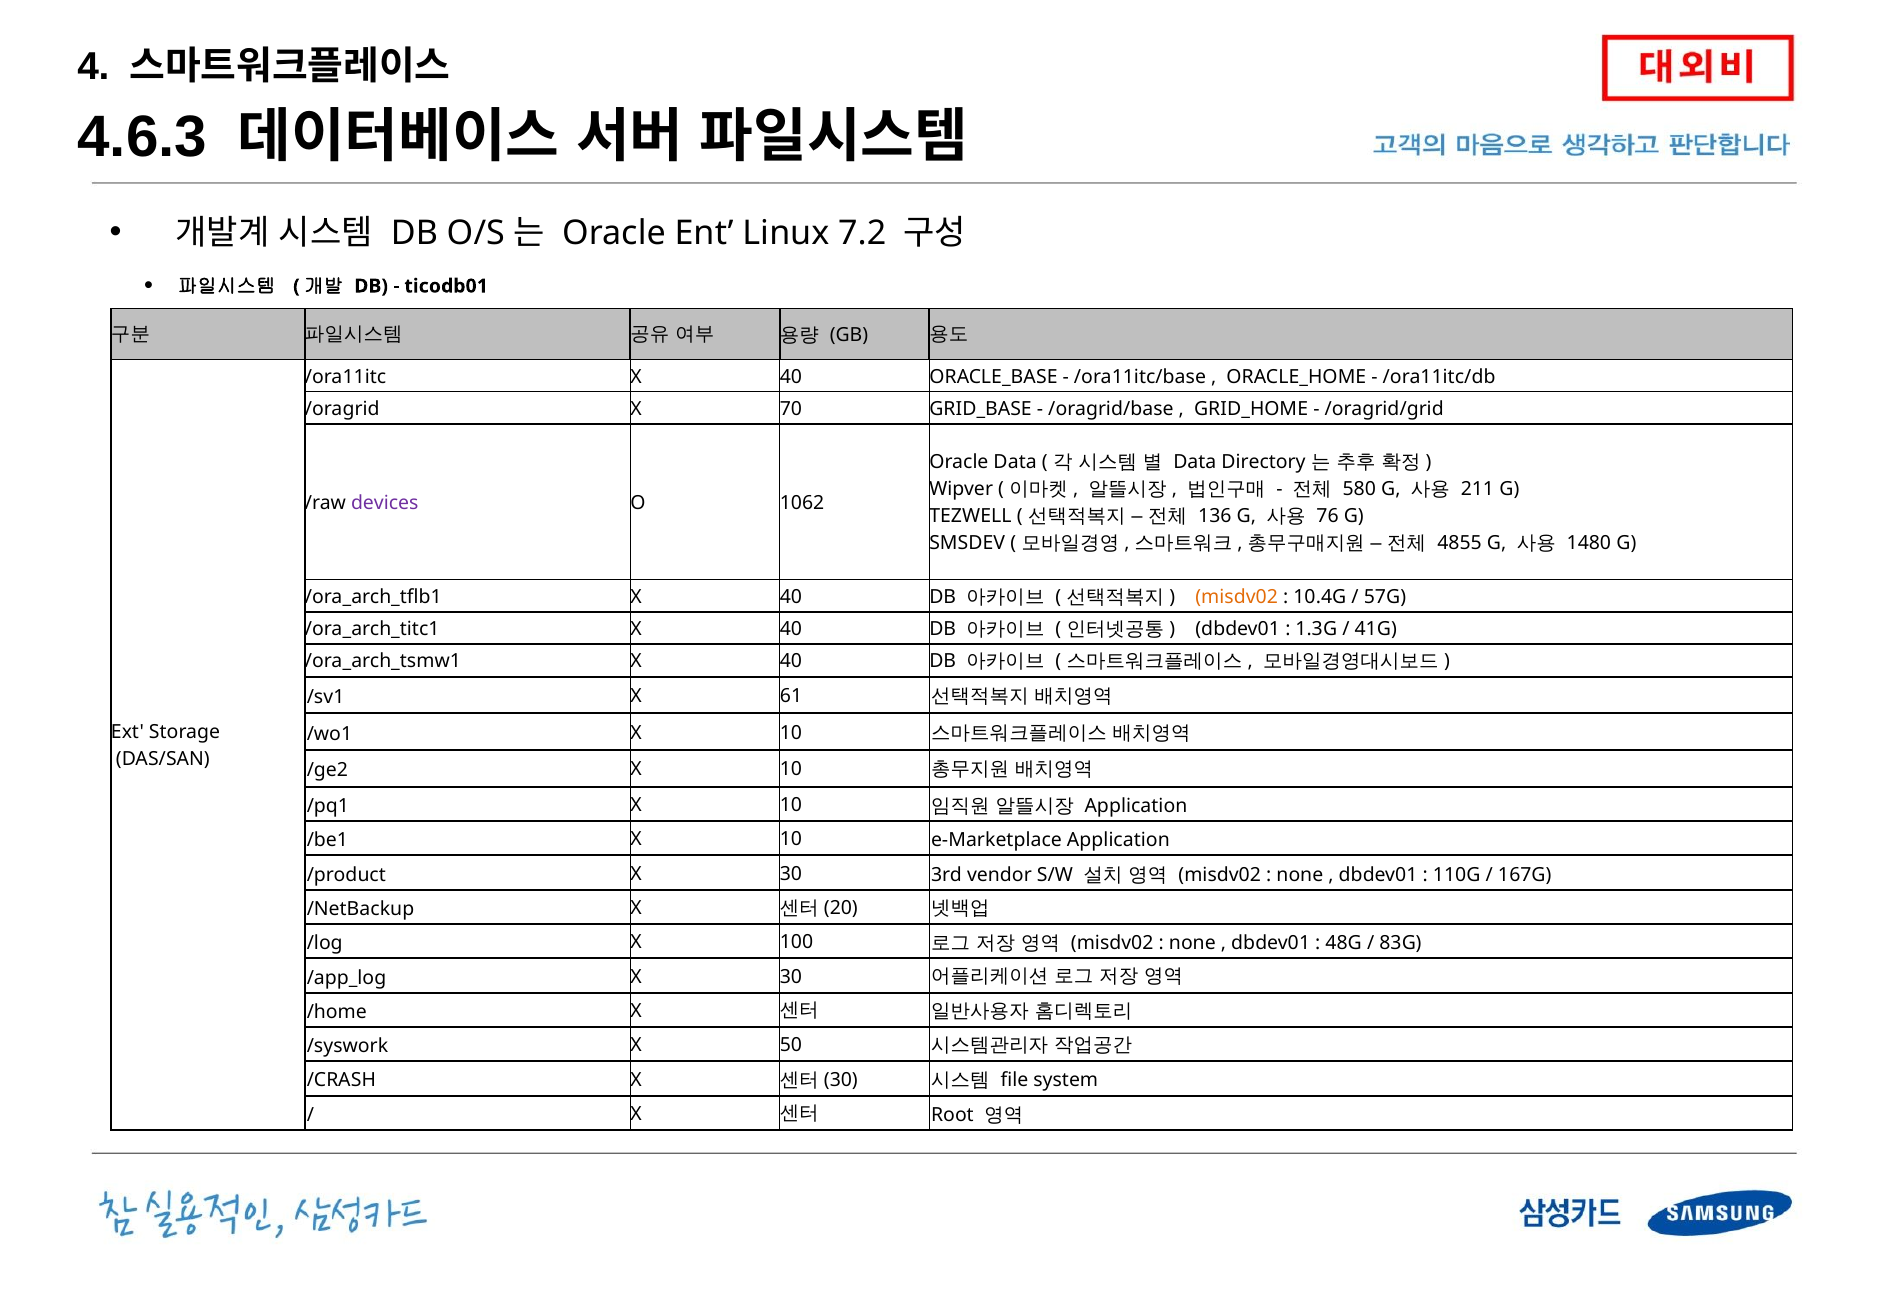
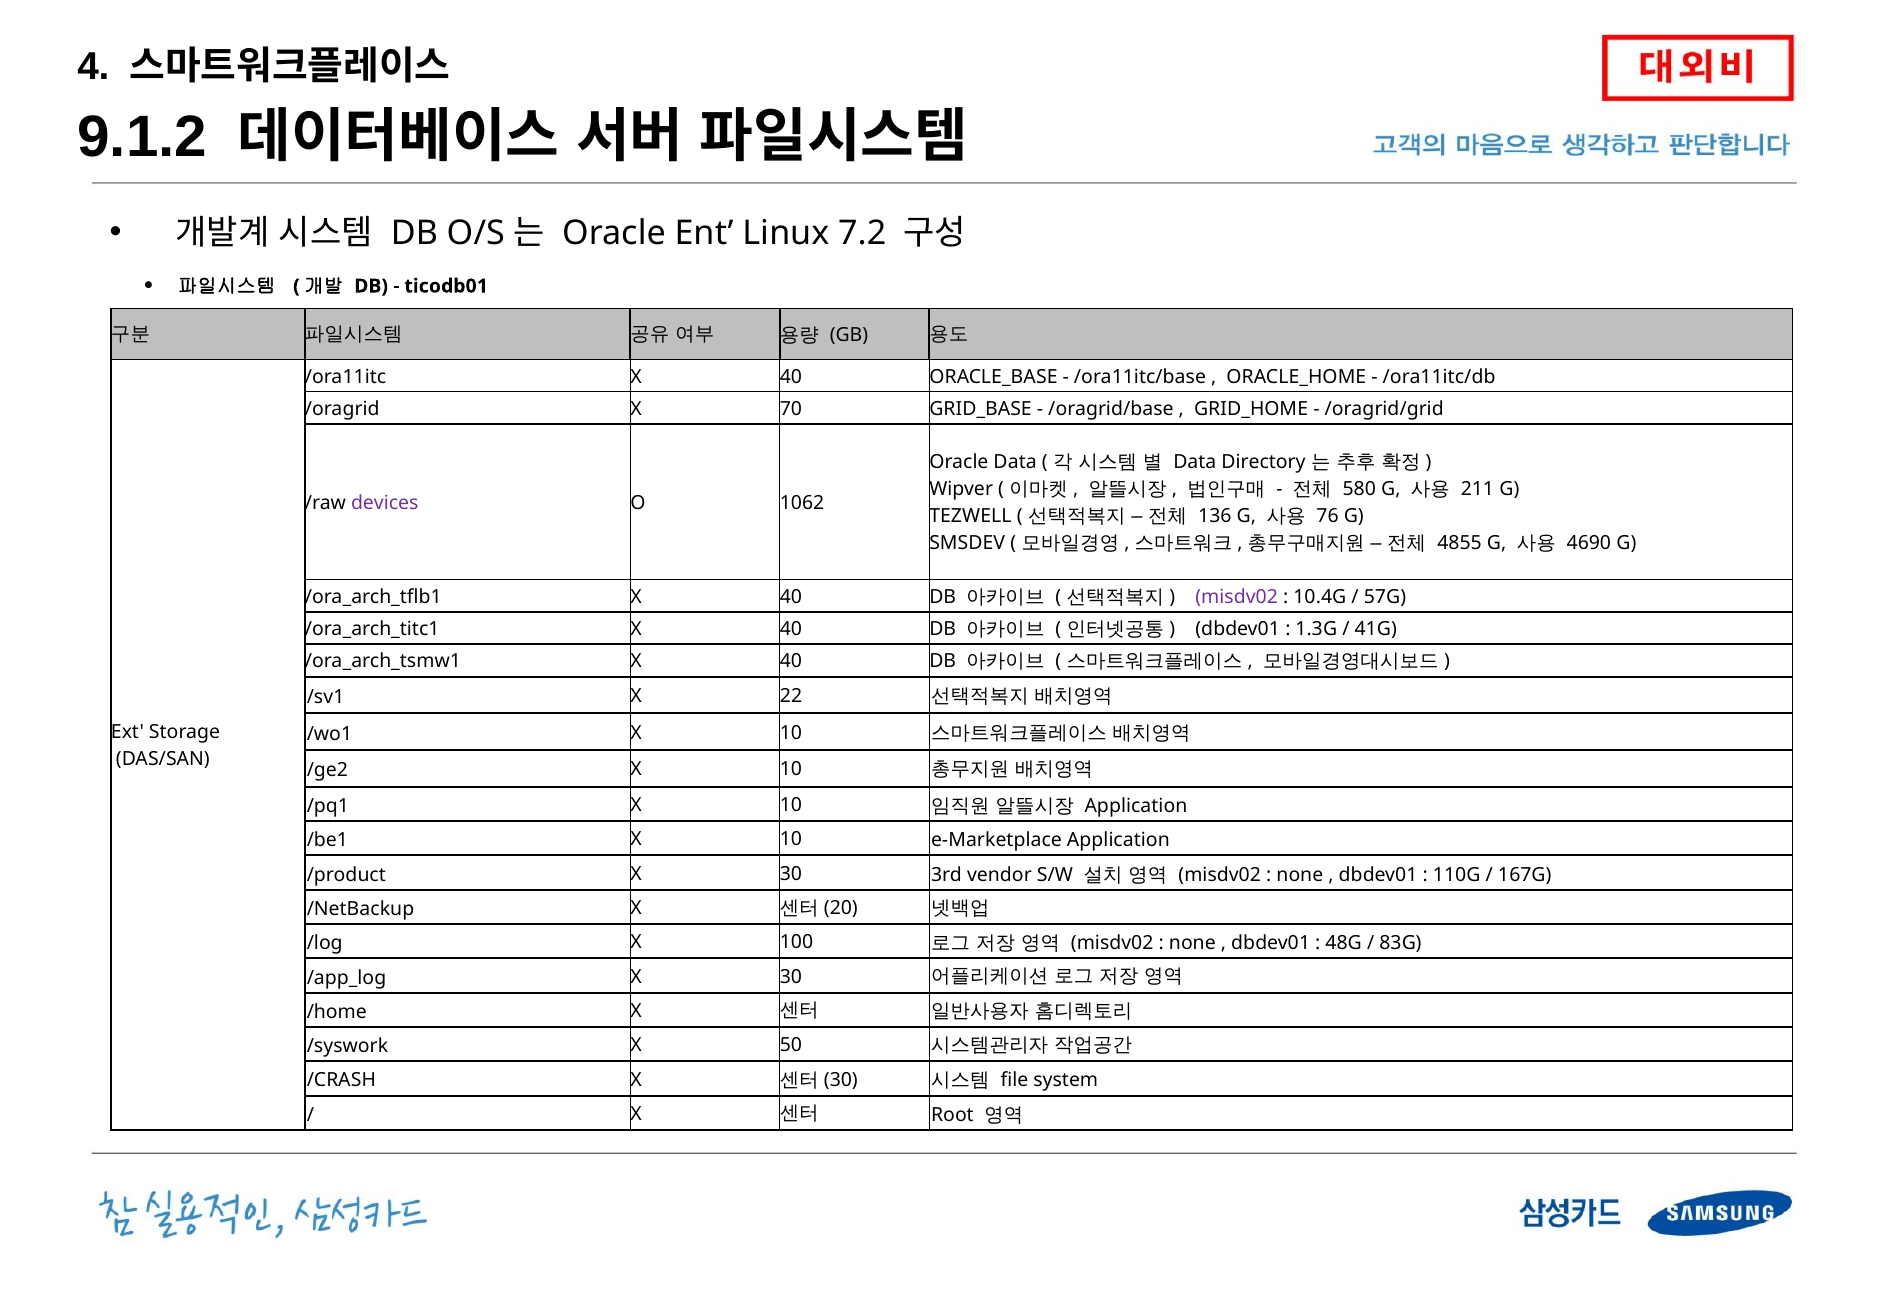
4.6.3: 4.6.3 -> 9.1.2 (142, 138)
1480: 1480 -> 4690 (1589, 543)
misdv02 colour: orange -> purple (1237, 597)
61: 61 -> 22 (791, 696)
